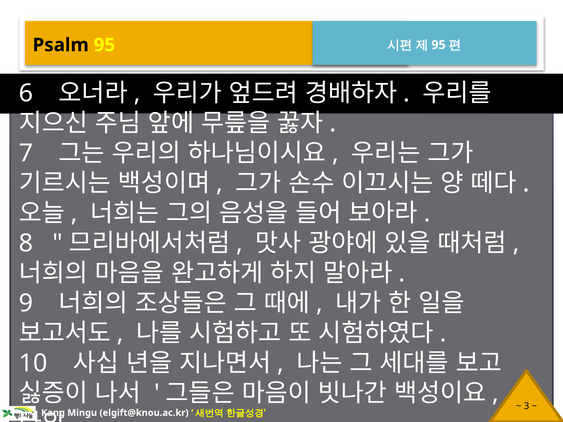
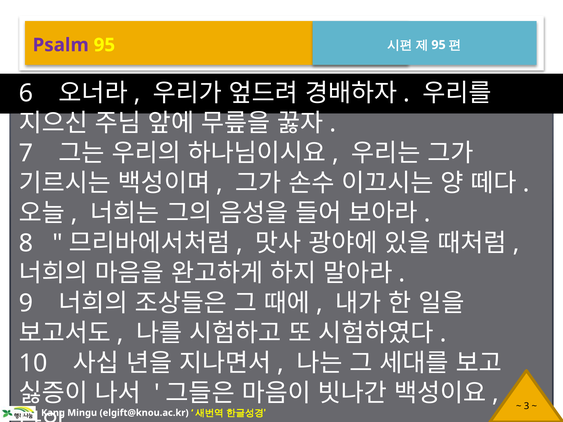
Psalm colour: black -> purple (61, 45)
